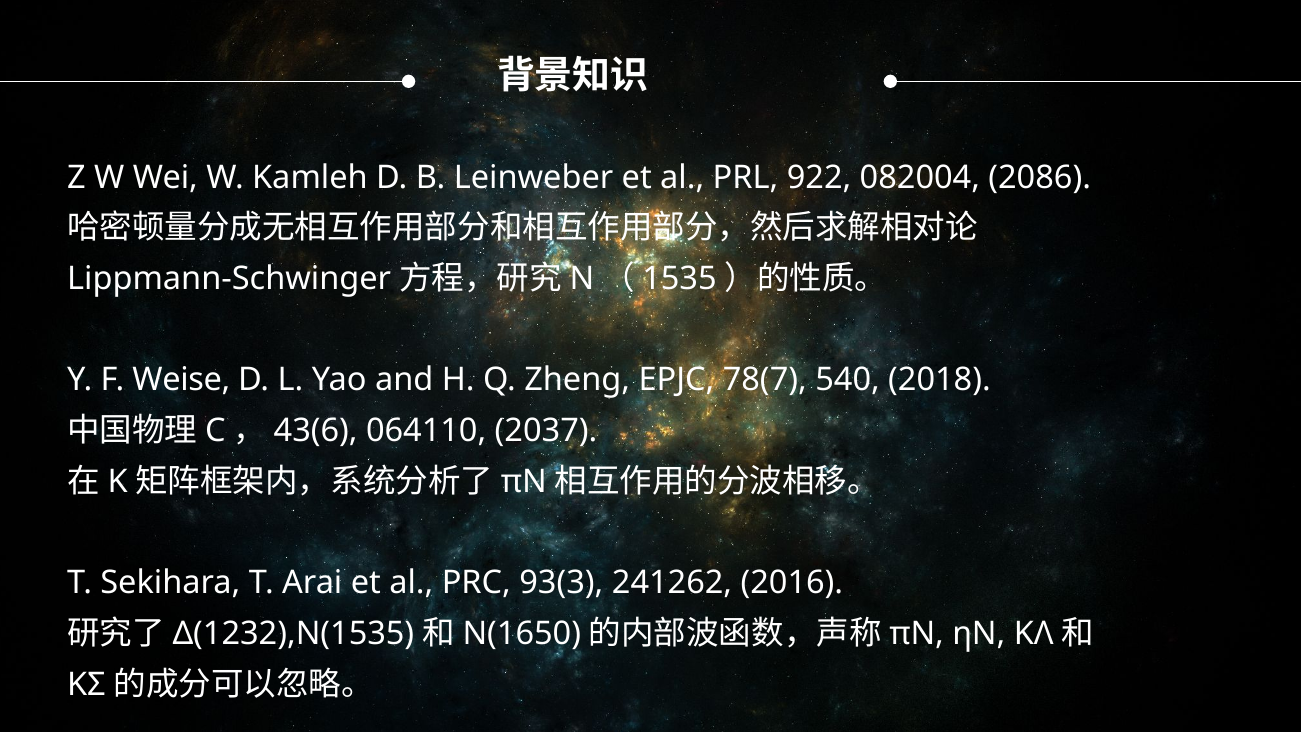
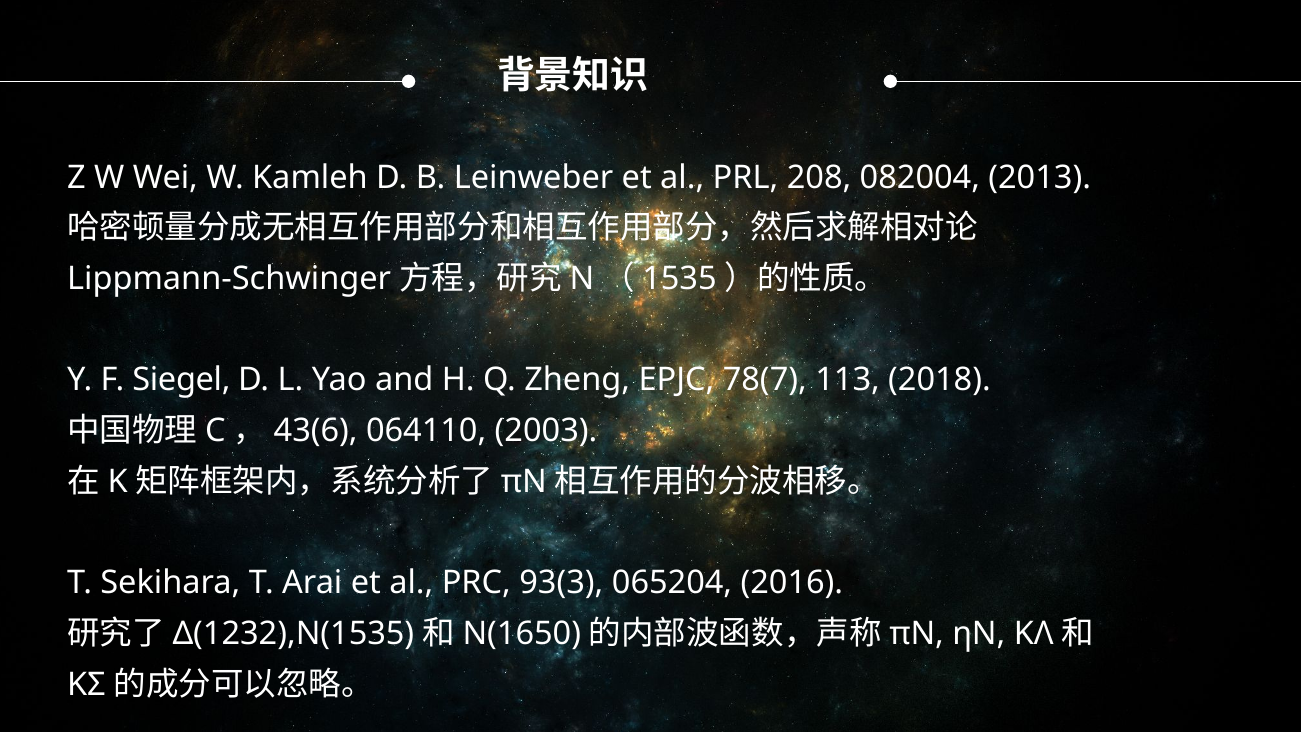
922: 922 -> 208 (819, 177)
2086: 2086 -> 2013 (1040, 177)
Weise: Weise -> Siegel (181, 380)
540: 540 -> 113 (848, 380)
2037: 2037 -> 2003 (546, 431)
241262: 241262 -> 065204 (672, 583)
